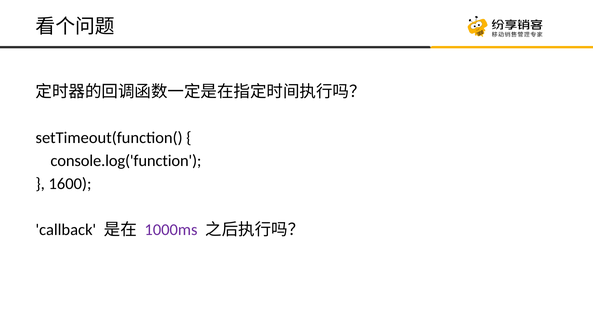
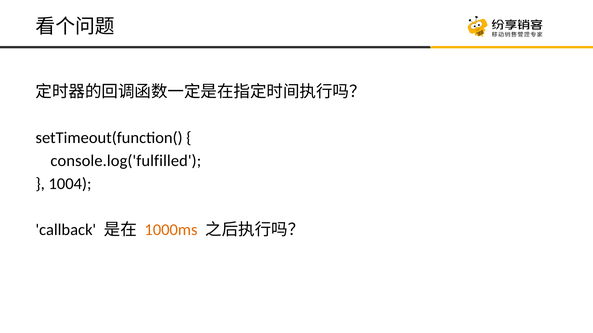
console.log('function: console.log('function -> console.log('fulfilled (126, 161)
1600: 1600 -> 1004 (70, 184)
1000ms colour: purple -> orange (171, 230)
